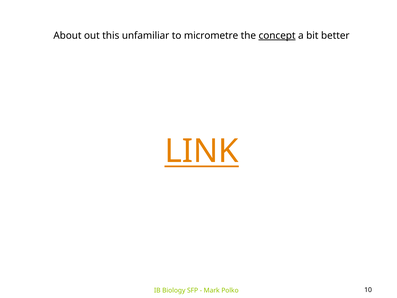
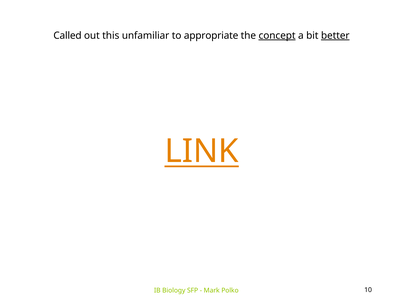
About: About -> Called (67, 36)
micrometre: micrometre -> appropriate (211, 36)
better underline: none -> present (335, 36)
